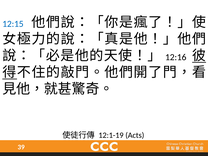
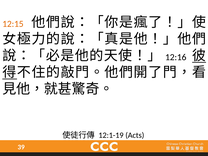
12:15 colour: blue -> orange (13, 24)
